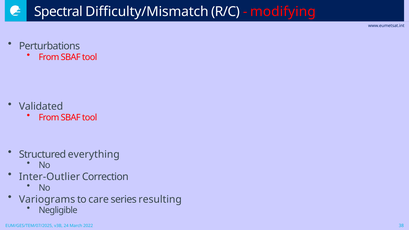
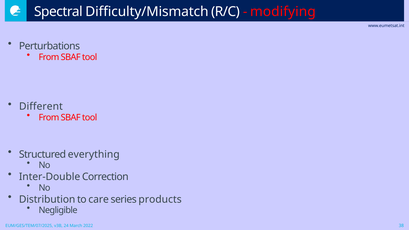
Validated: Validated -> Different (41, 107)
Inter-Outlier: Inter-Outlier -> Inter-Double (50, 177)
Variograms: Variograms -> Distribution (47, 199)
resulting: resulting -> products (160, 199)
